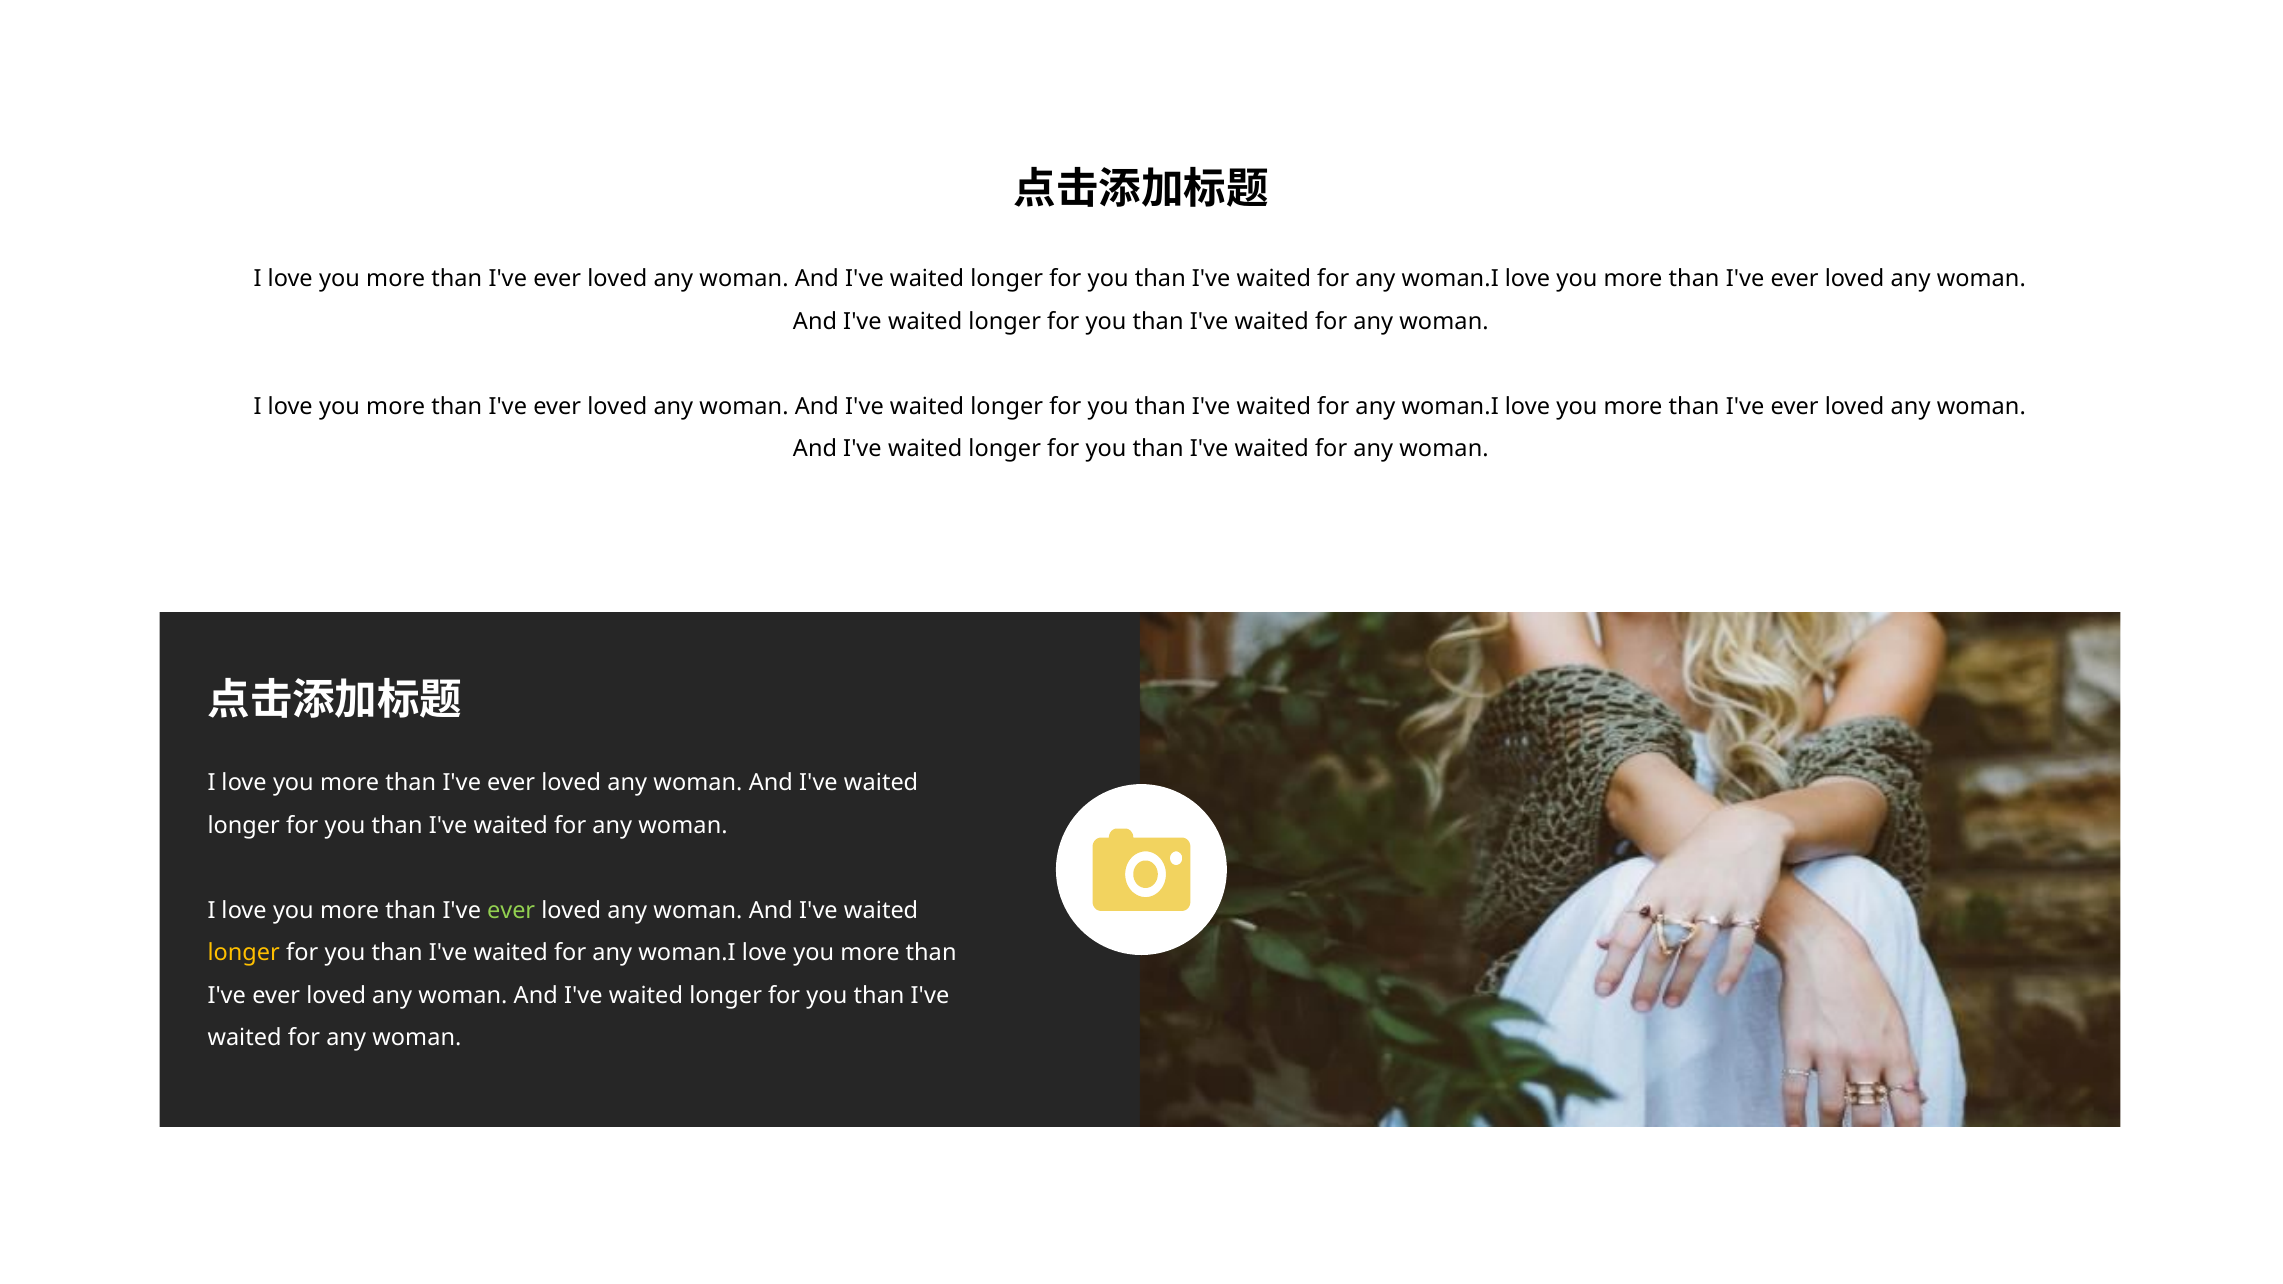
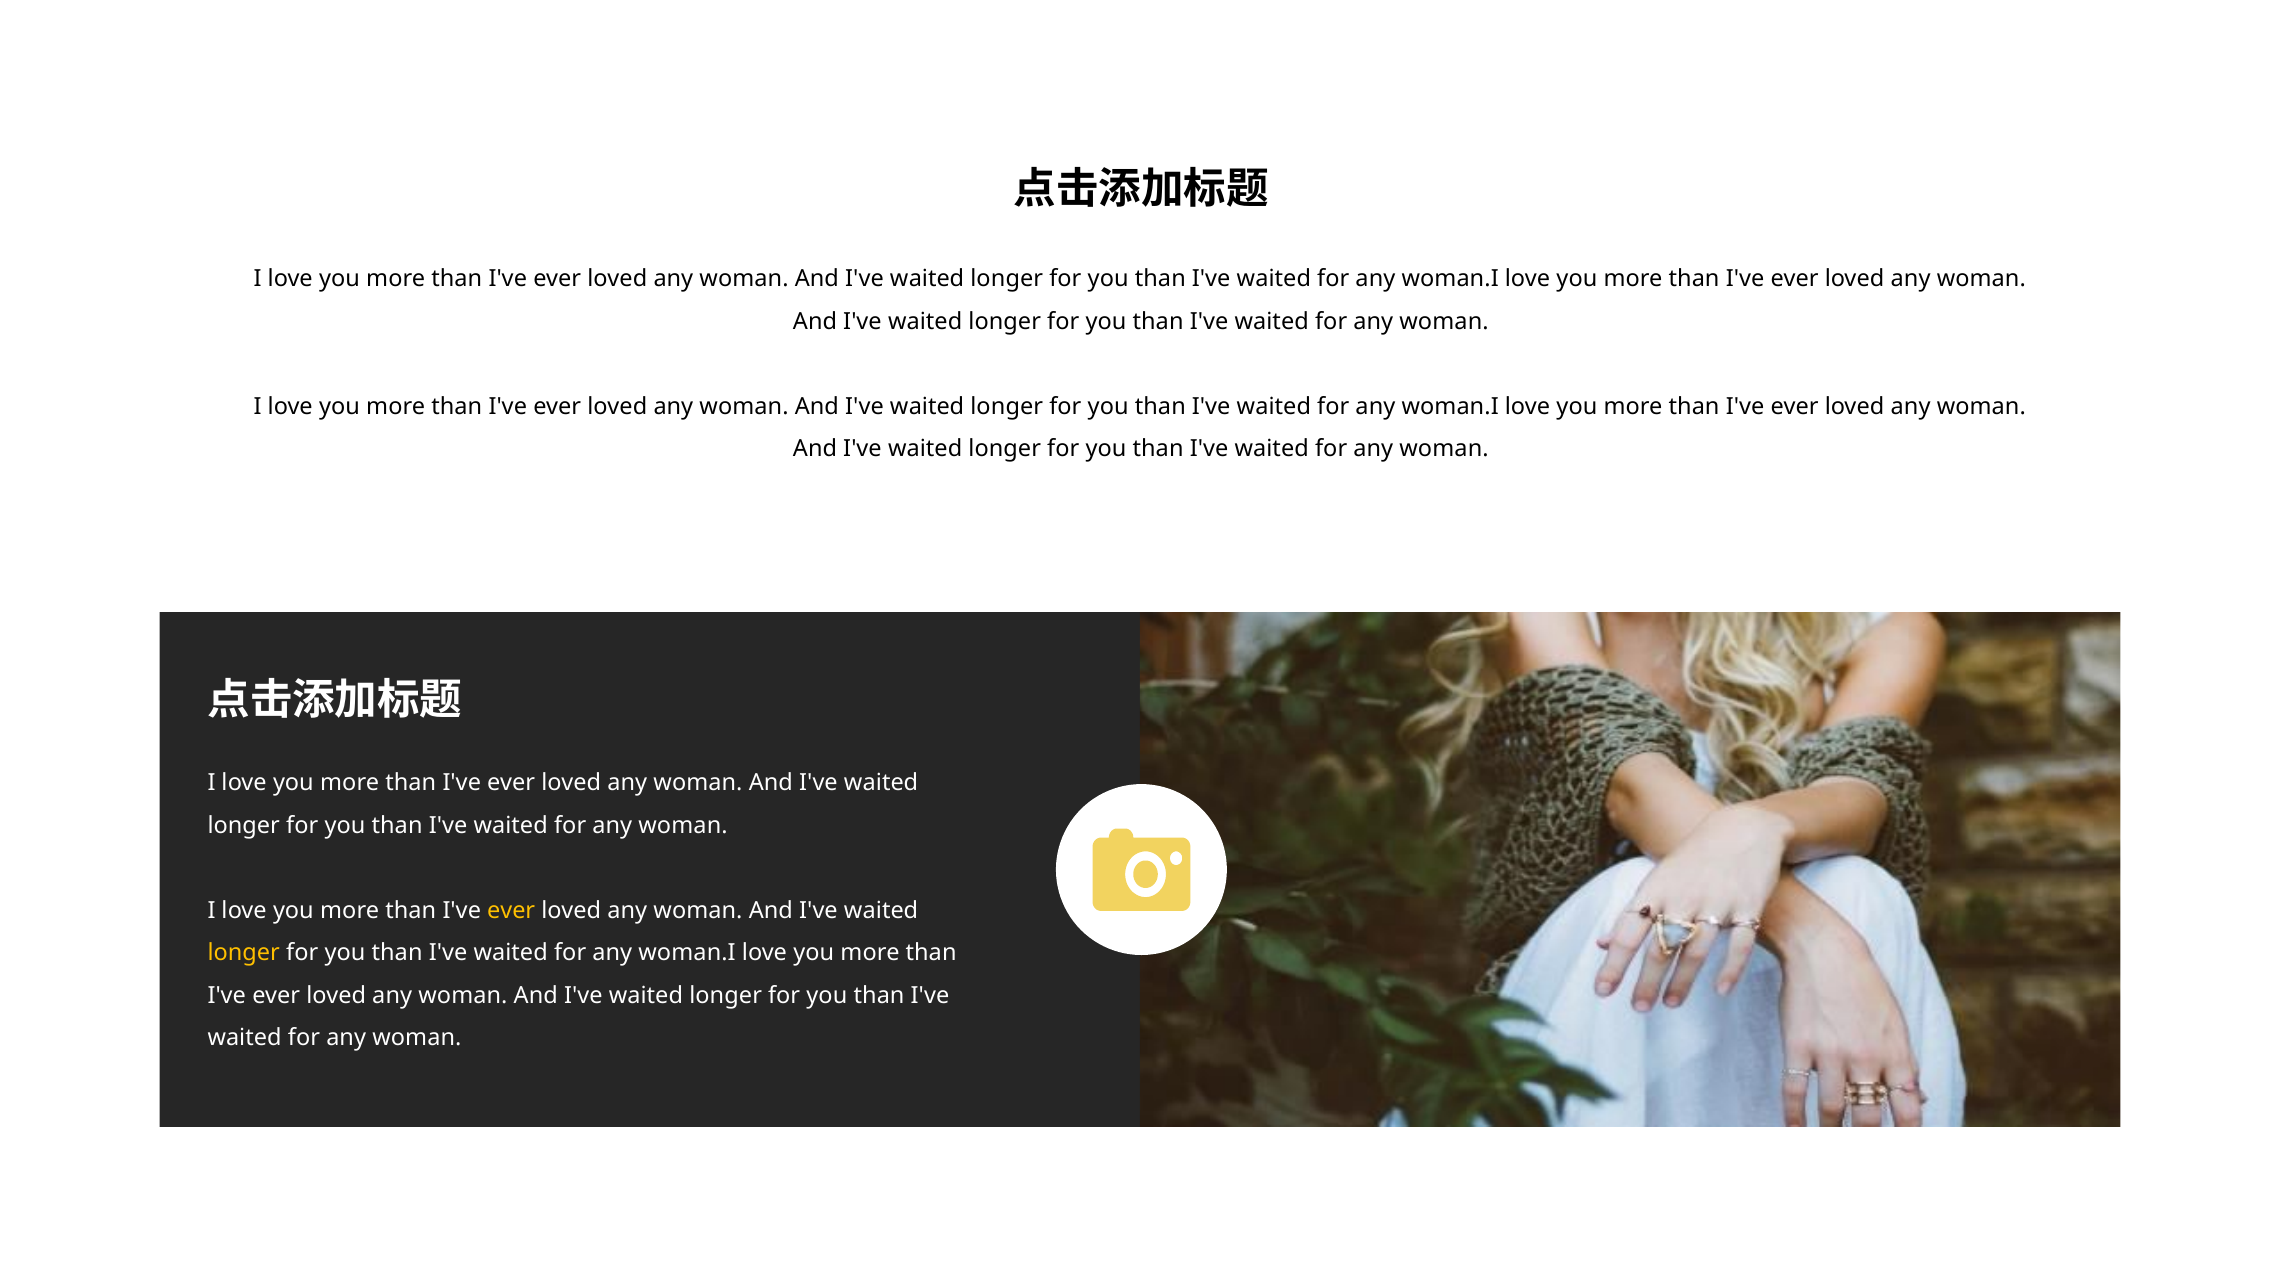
ever colour: light green -> yellow (511, 911)
